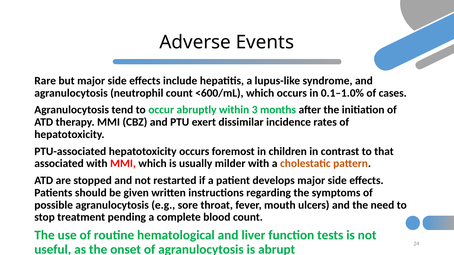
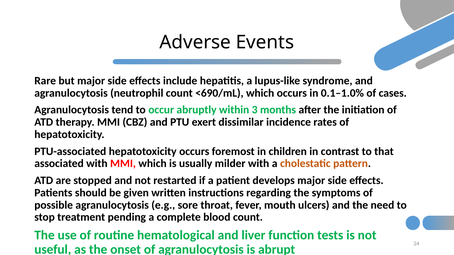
<600/mL: <600/mL -> <690/mL (219, 93)
